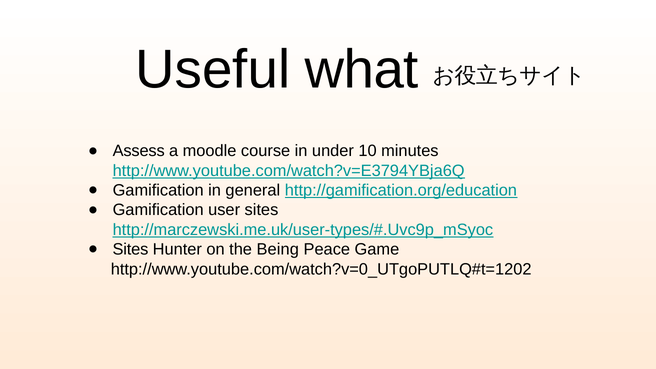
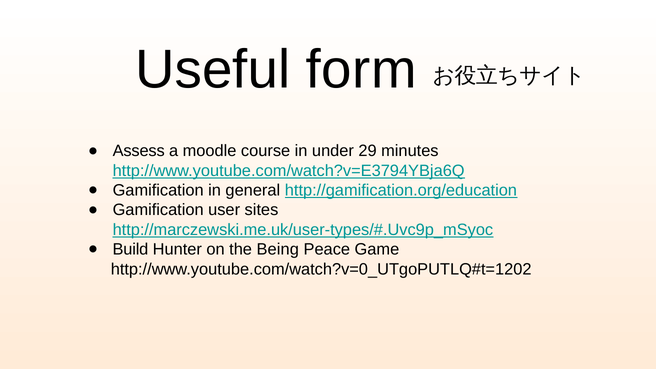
what: what -> form (361, 70)
10: 10 -> 29 (368, 151)
Sites: Sites -> Build (130, 249)
